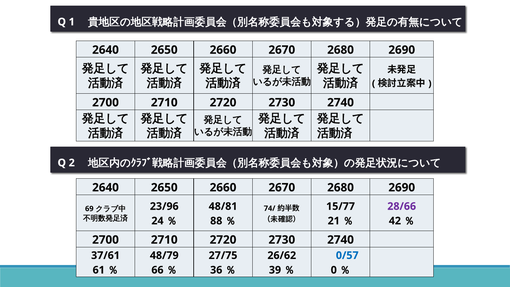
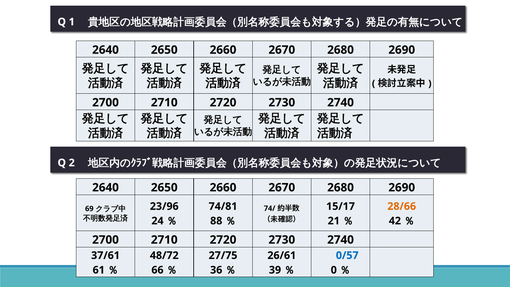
48/81: 48/81 -> 74/81 (223, 206)
15/77: 15/77 -> 15/17 (341, 206)
28/66 colour: purple -> orange (402, 206)
48/79: 48/79 -> 48/72 (164, 255)
26/62: 26/62 -> 26/61 (282, 255)
